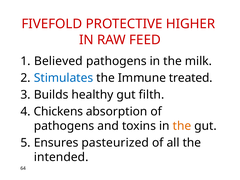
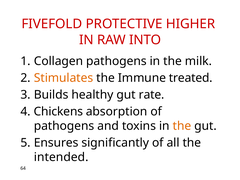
FEED: FEED -> INTO (145, 40)
Believed: Believed -> Collagen (58, 61)
Stimulates colour: blue -> orange (64, 78)
filth: filth -> rate (152, 95)
pasteurized: pasteurized -> significantly (115, 143)
